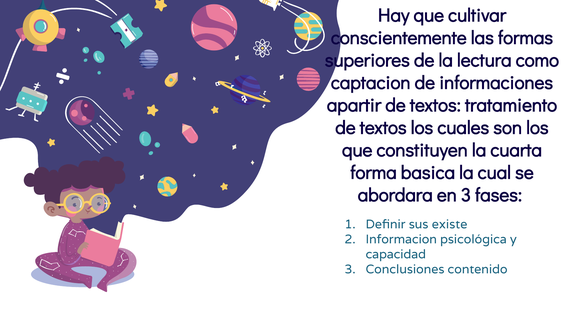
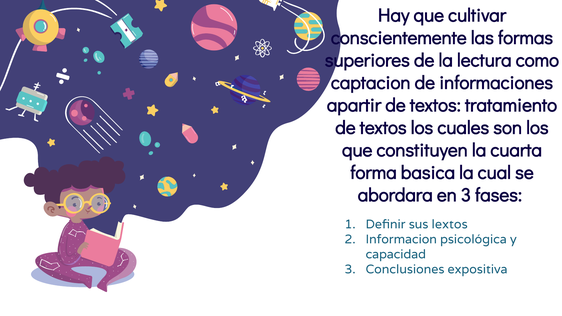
existe: existe -> lextos (450, 225)
contenido: contenido -> expositiva (478, 269)
